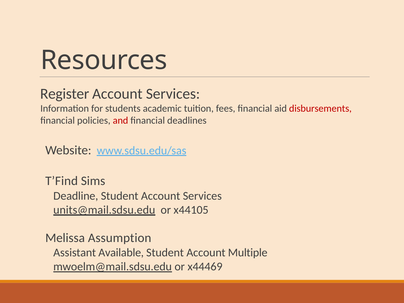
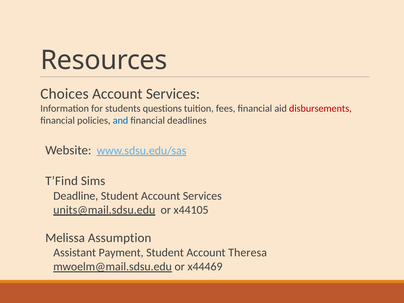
Register: Register -> Choices (65, 94)
academic: academic -> questions (162, 109)
and colour: red -> blue (120, 121)
Available: Available -> Payment (121, 253)
Multiple: Multiple -> Theresa (248, 253)
